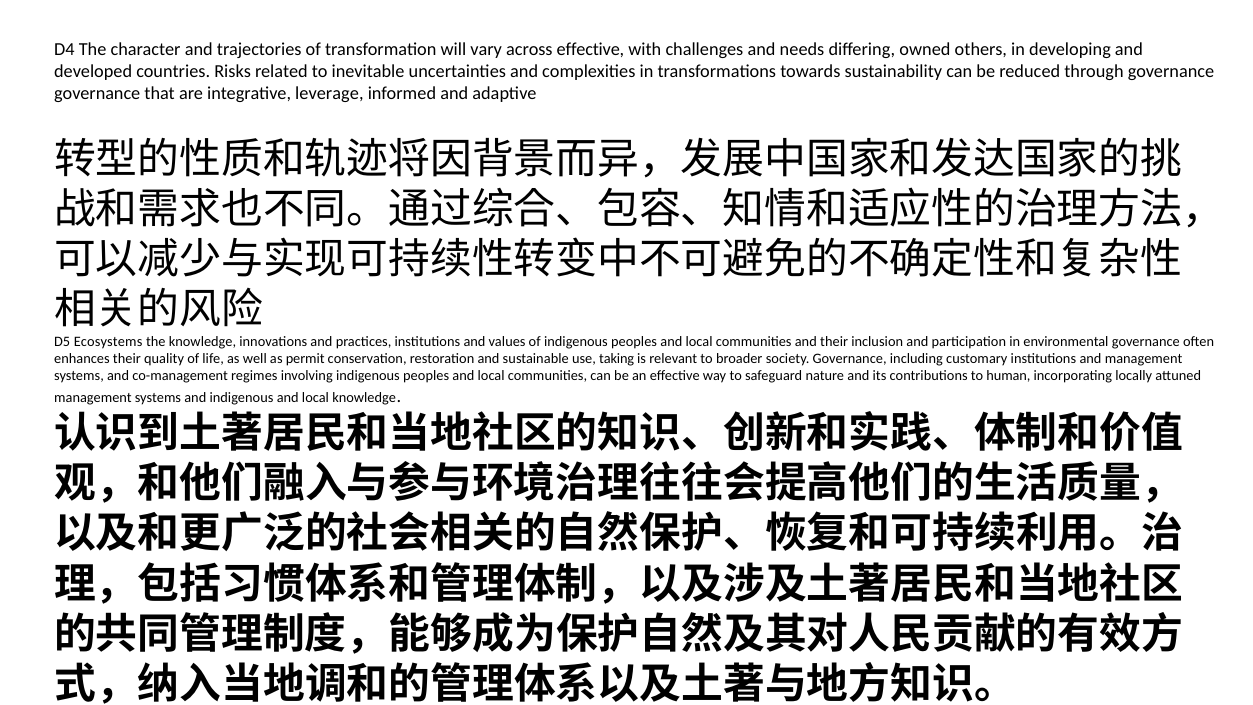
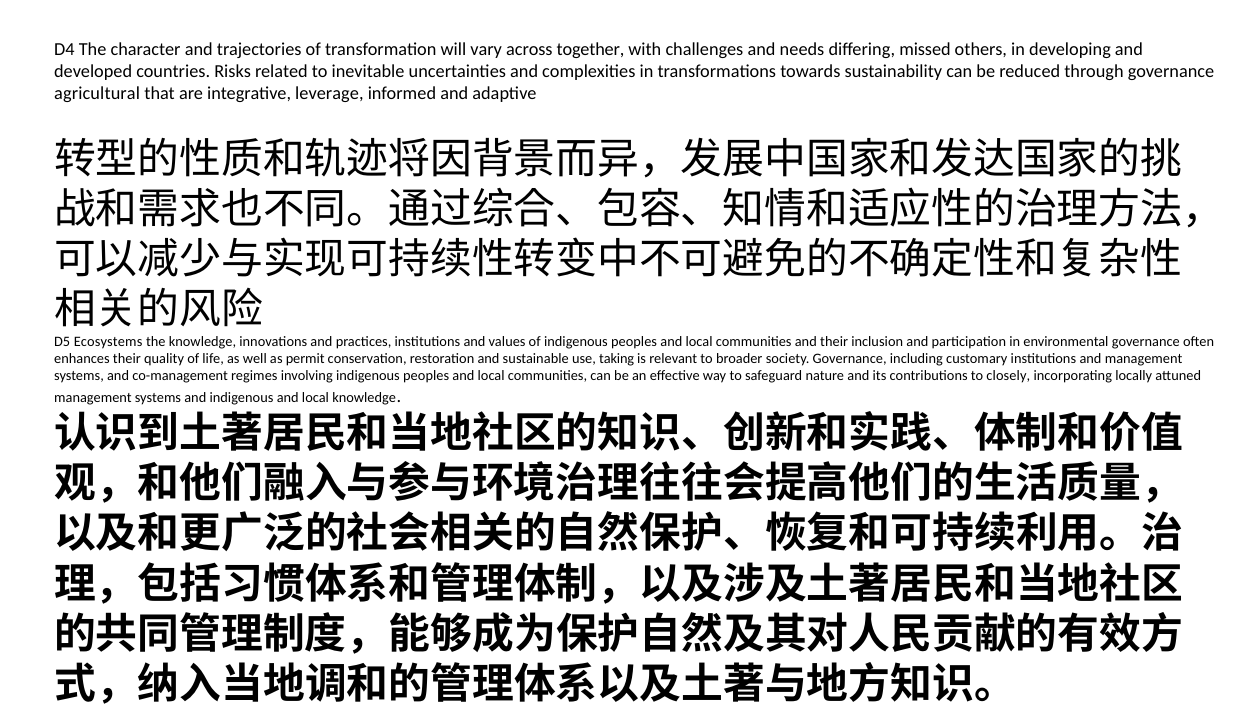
across effective: effective -> together (590, 50)
owned: owned -> missed (925, 50)
governance: governance -> agricultural (97, 94)
human: human -> closely (1008, 376)
